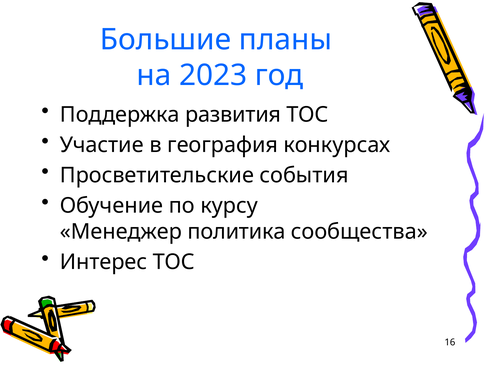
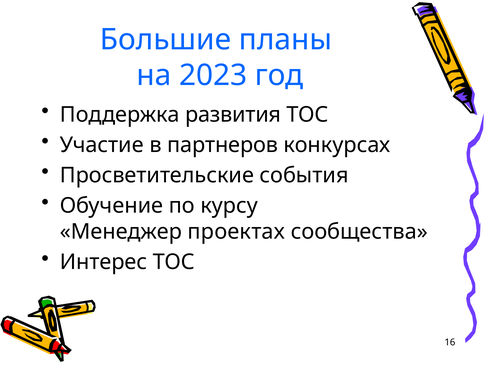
география: география -> партнеров (223, 145)
политика: политика -> проектах (236, 232)
